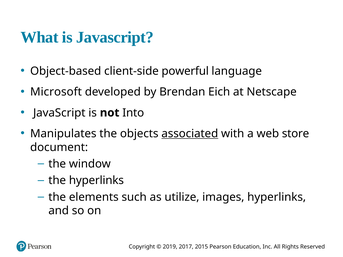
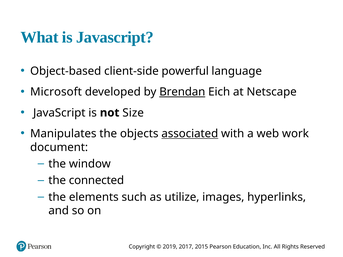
Brendan underline: none -> present (182, 92)
Into: Into -> Size (133, 113)
store: store -> work (295, 134)
the hyperlinks: hyperlinks -> connected (96, 181)
